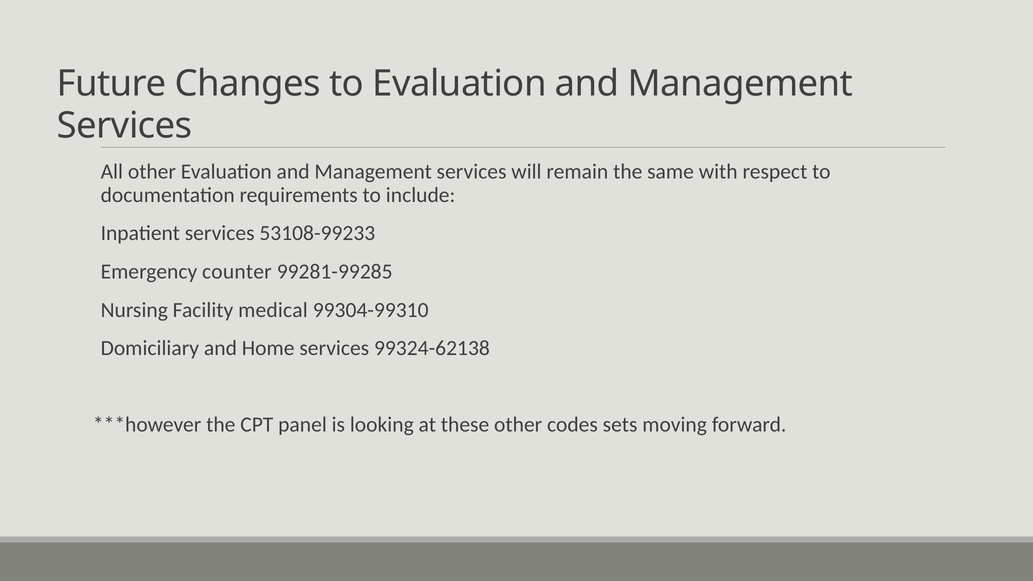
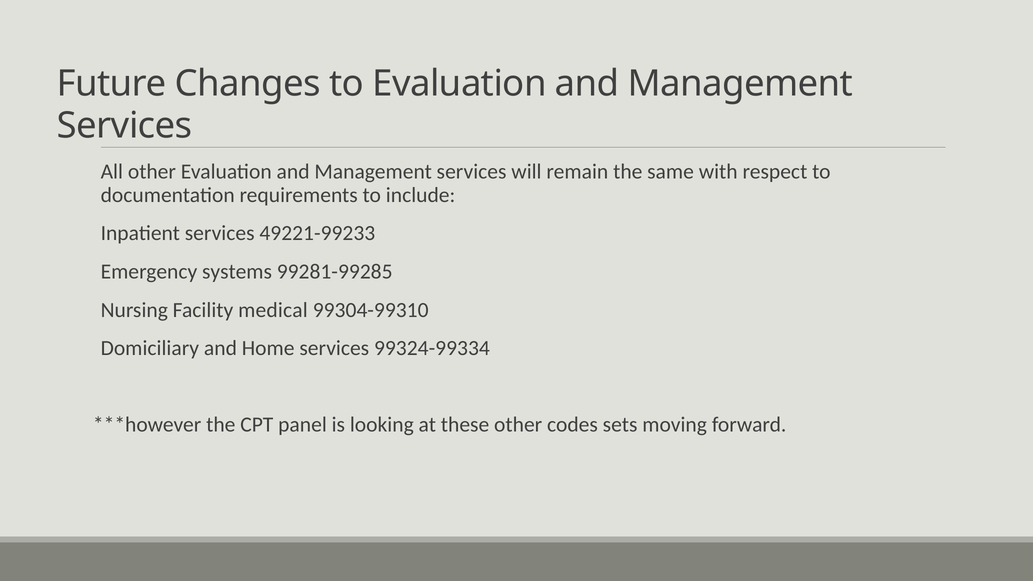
53108-99233: 53108-99233 -> 49221-99233 (317, 233)
counter: counter -> systems (237, 272)
99324-62138: 99324-62138 -> 99324-99334 (432, 348)
